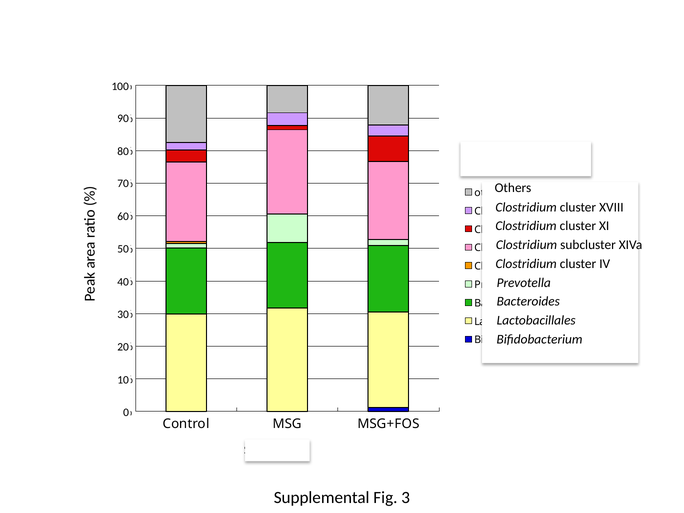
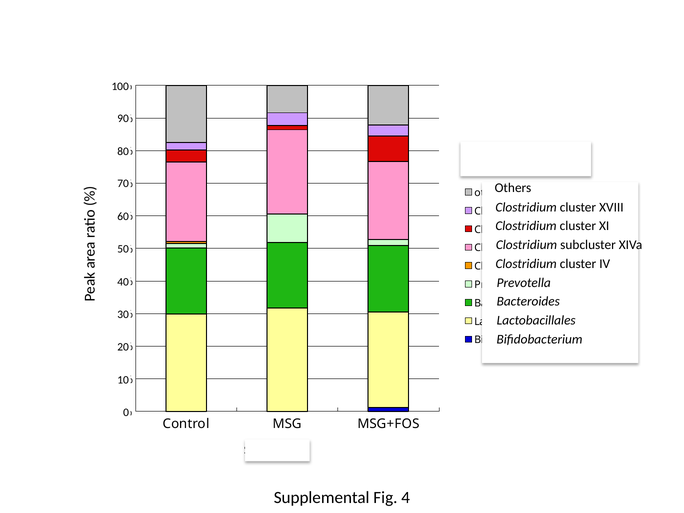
3: 3 -> 4 (406, 498)
